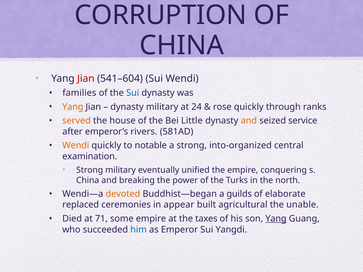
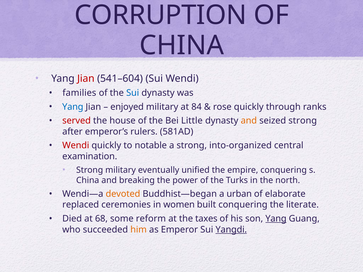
Yang colour: orange -> blue (73, 107)
dynasty: dynasty -> enjoyed (127, 107)
24: 24 -> 84 (197, 107)
served colour: orange -> red (77, 121)
seized service: service -> strong (303, 121)
rivers: rivers -> rulers (144, 132)
Wendi colour: orange -> red (76, 146)
guilds: guilds -> urban (239, 194)
appear: appear -> women (179, 205)
built agricultural: agricultural -> conquering (243, 205)
unable: unable -> literate (302, 205)
71: 71 -> 68 (101, 219)
some empire: empire -> reform (151, 219)
him colour: blue -> orange (139, 230)
Yangdi underline: none -> present (231, 230)
